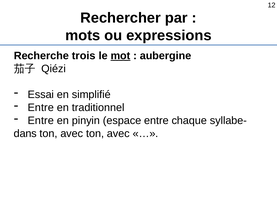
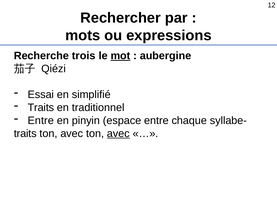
Entre: Entre -> Traits (41, 107)
dans: dans -> traits (25, 133)
avec underline: none -> present (118, 133)
